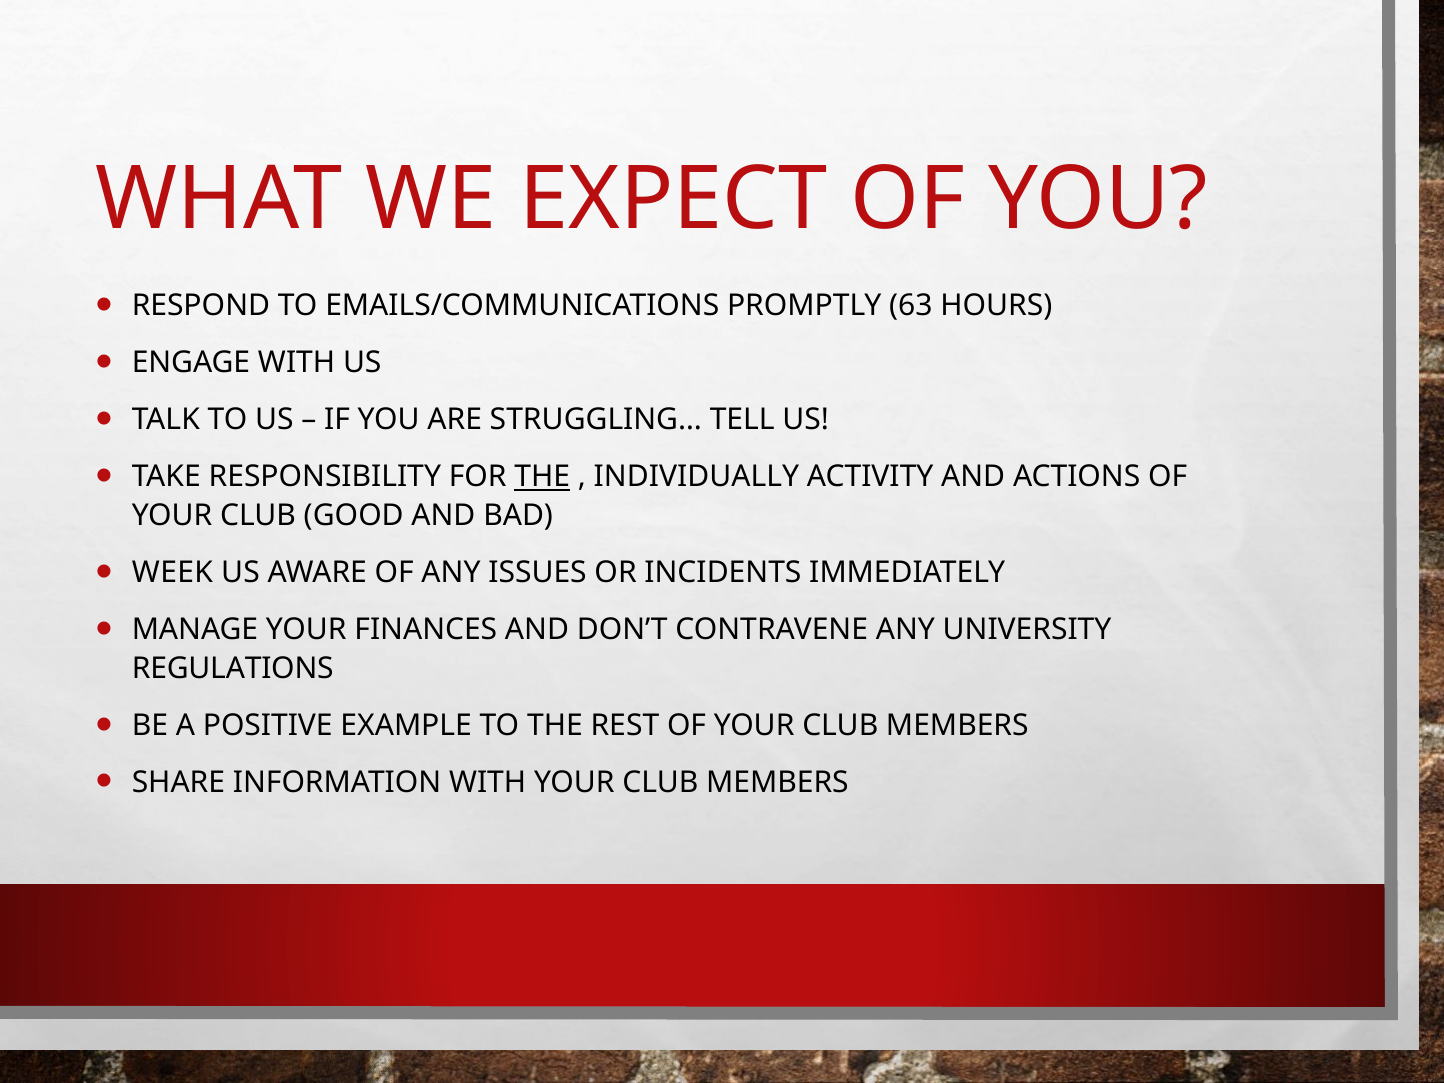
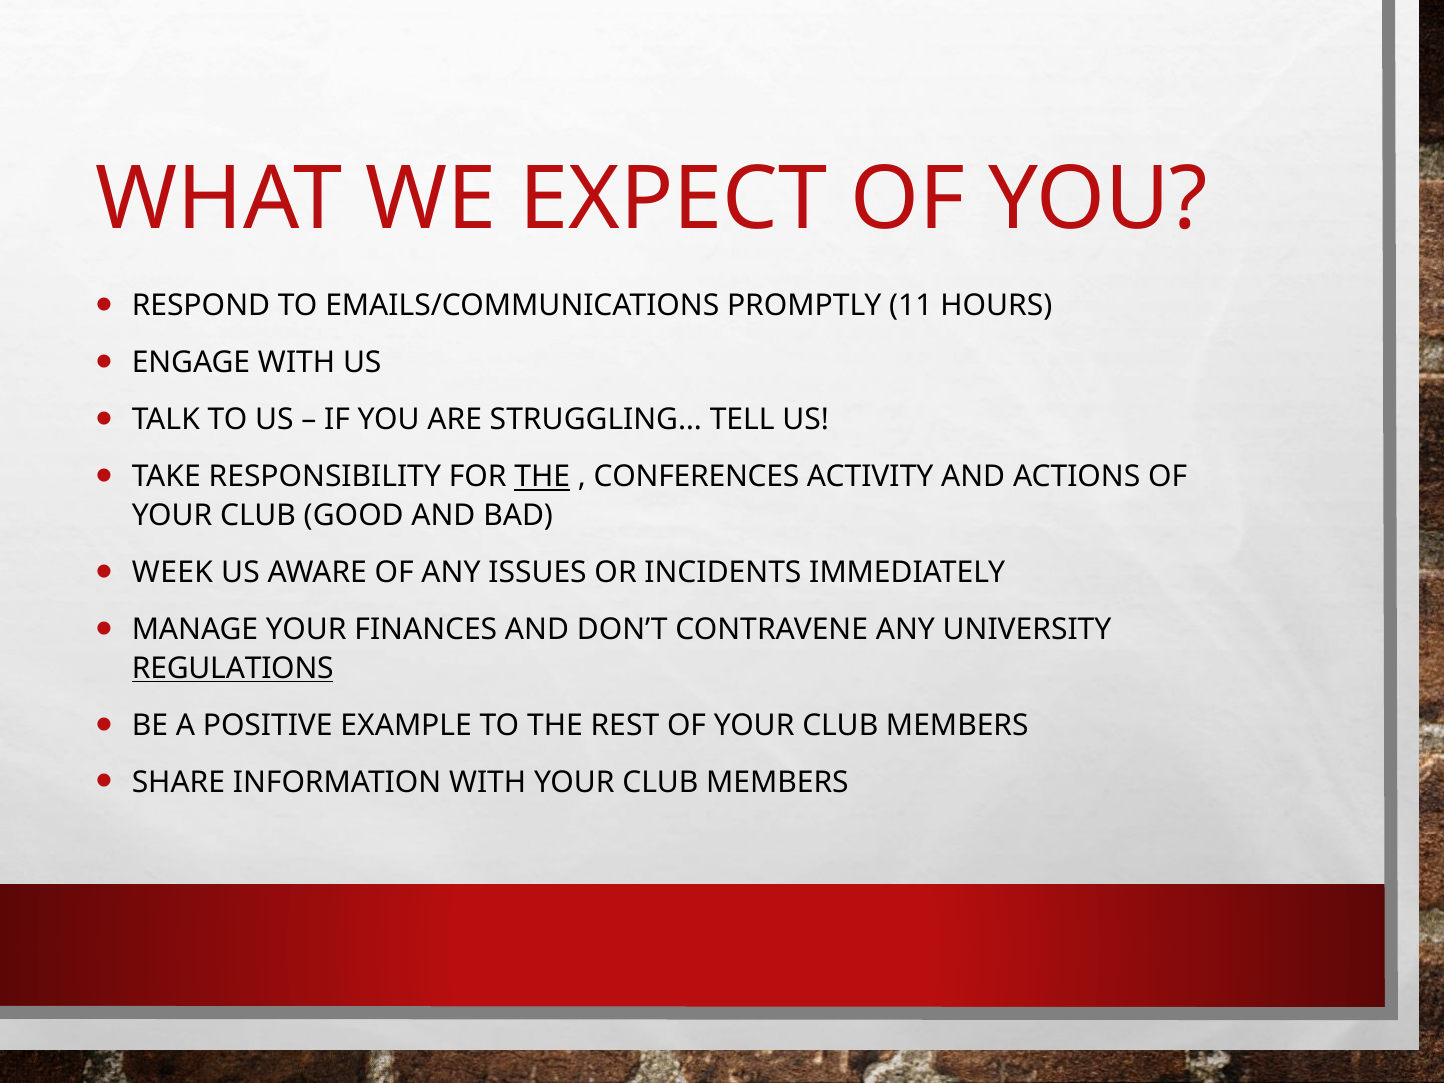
63: 63 -> 11 (911, 306)
INDIVIDUALLY: INDIVIDUALLY -> CONFERENCES (697, 477)
REGULATIONS underline: none -> present (233, 669)
